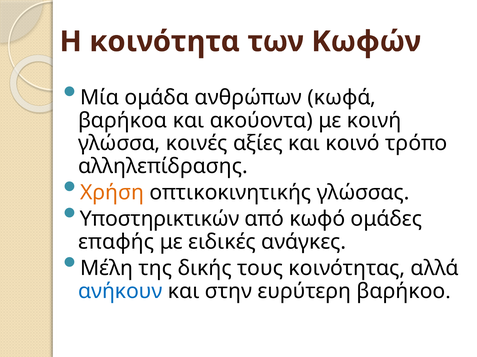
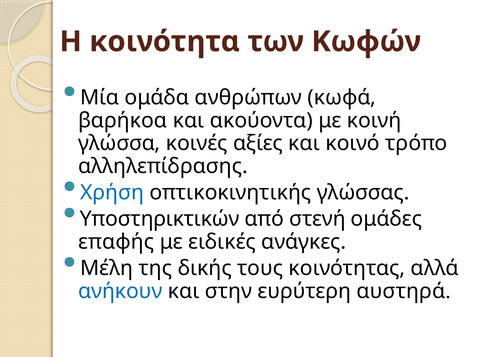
Χρήση colour: orange -> blue (112, 193)
κωφό: κωφό -> στενή (317, 219)
βαρήκοο: βαρήκοο -> αυστηρά (401, 292)
